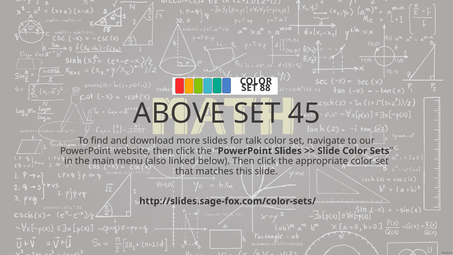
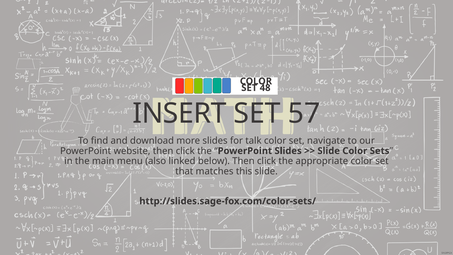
88: 88 -> 48 (265, 88)
ABOVE: ABOVE -> INSERT (180, 113)
45: 45 -> 57 (304, 113)
